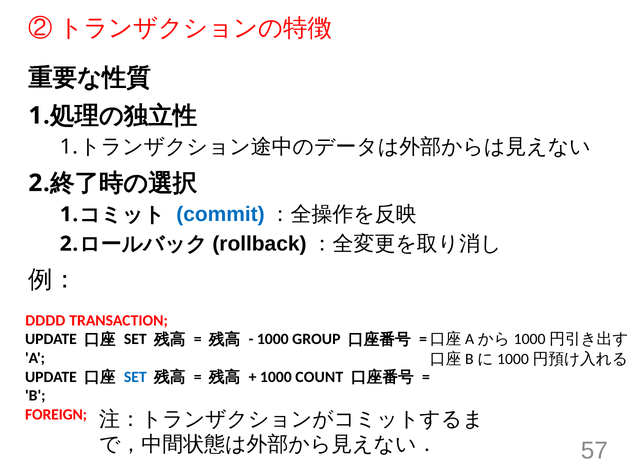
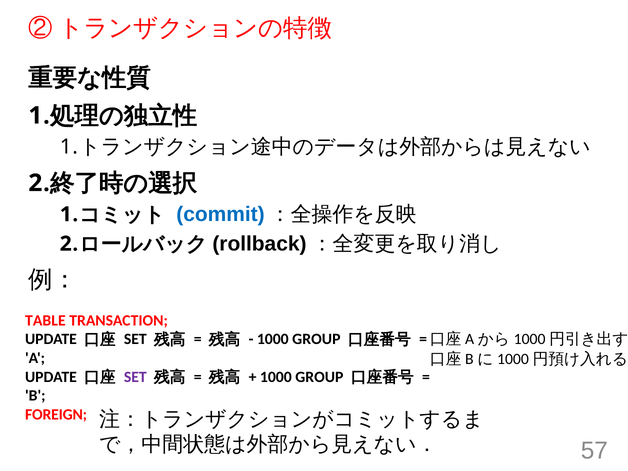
DDDD: DDDD -> TABLE (45, 320)
SET colour: blue -> purple (135, 377)
COUNT: COUNT -> GROUP (319, 377)
